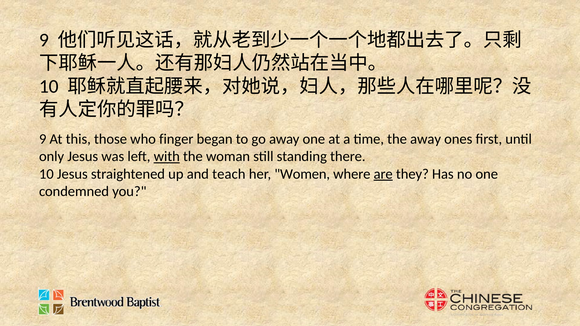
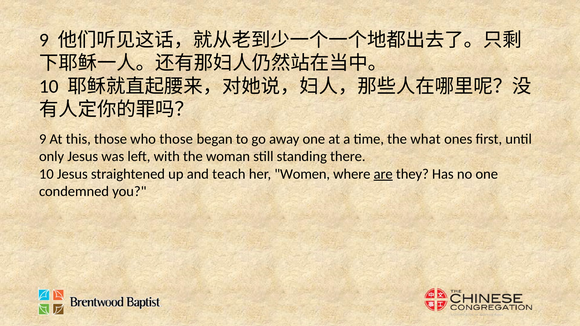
who finger: finger -> those (176, 139)
the away: away -> what (426, 139)
with underline: present -> none (167, 157)
